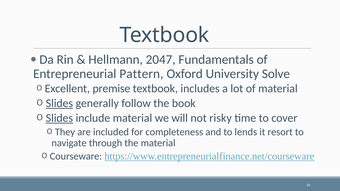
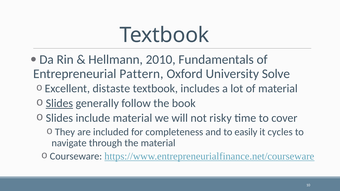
2047: 2047 -> 2010 (161, 60)
premise: premise -> distaste (111, 89)
Slides underline: present -> none (59, 118)
lends: lends -> easily (246, 132)
resort: resort -> cycles (280, 132)
